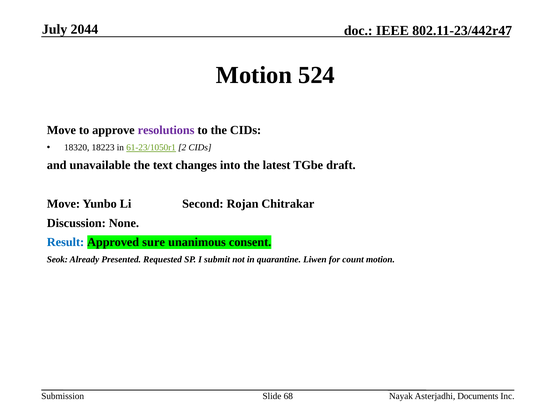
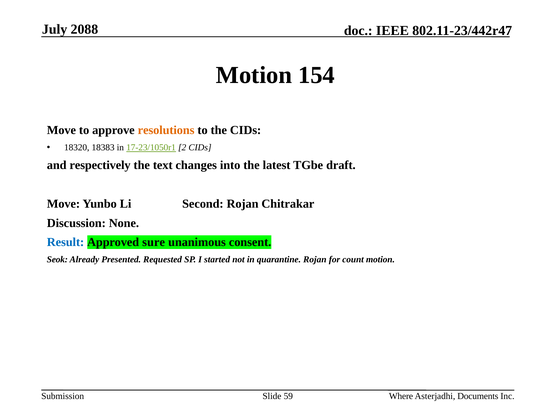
2044: 2044 -> 2088 (84, 29)
524: 524 -> 154 (317, 75)
resolutions colour: purple -> orange (166, 130)
18223: 18223 -> 18383 (103, 148)
61-23/1050r1: 61-23/1050r1 -> 17-23/1050r1 (151, 148)
unavailable: unavailable -> respectively (100, 165)
submit: submit -> started (217, 260)
quarantine Liwen: Liwen -> Rojan (315, 260)
68: 68 -> 59 (288, 396)
Nayak: Nayak -> Where (401, 396)
